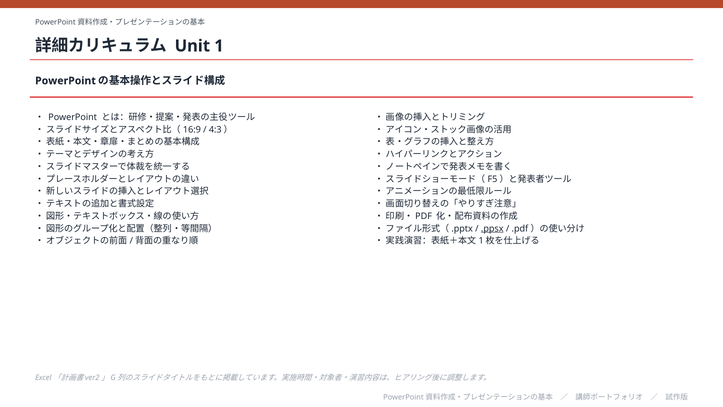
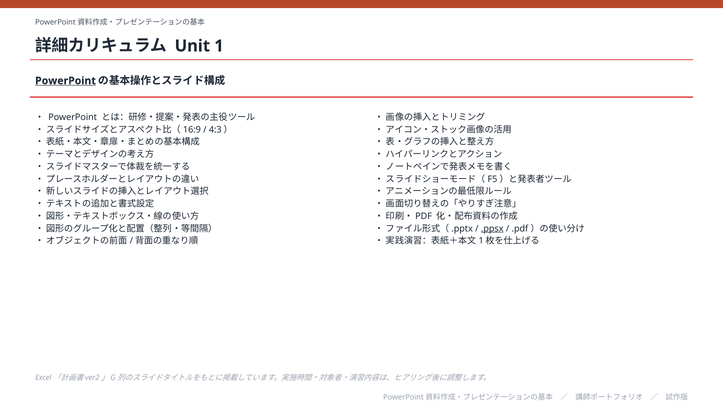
PowerPoint underline: none -> present (66, 81)
